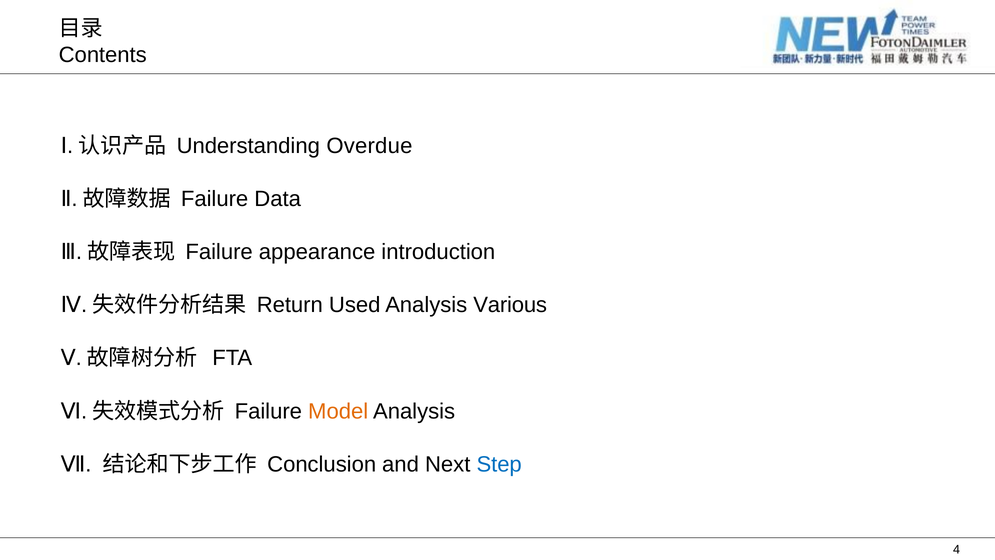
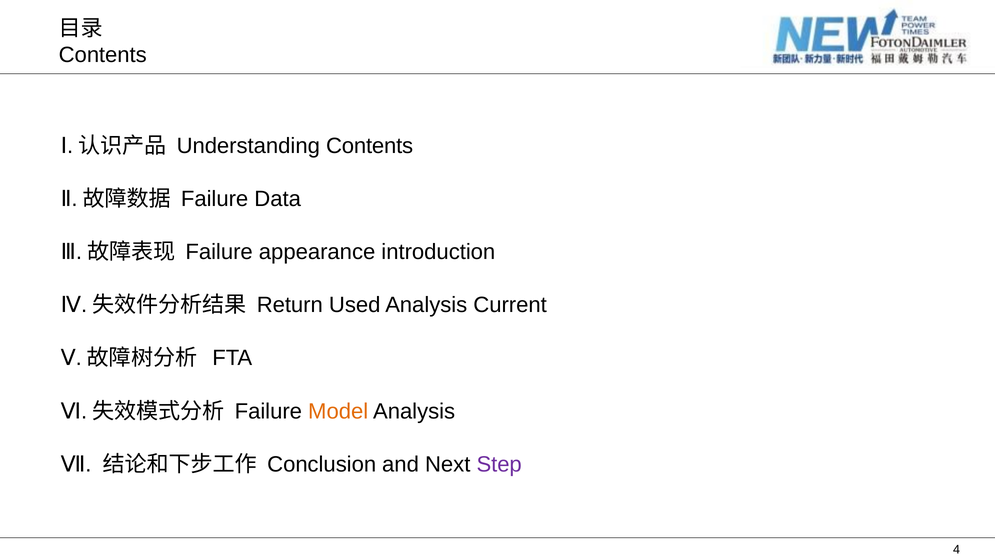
Understanding Overdue: Overdue -> Contents (370, 146)
Various: Various -> Current (510, 305)
Step colour: blue -> purple (499, 464)
